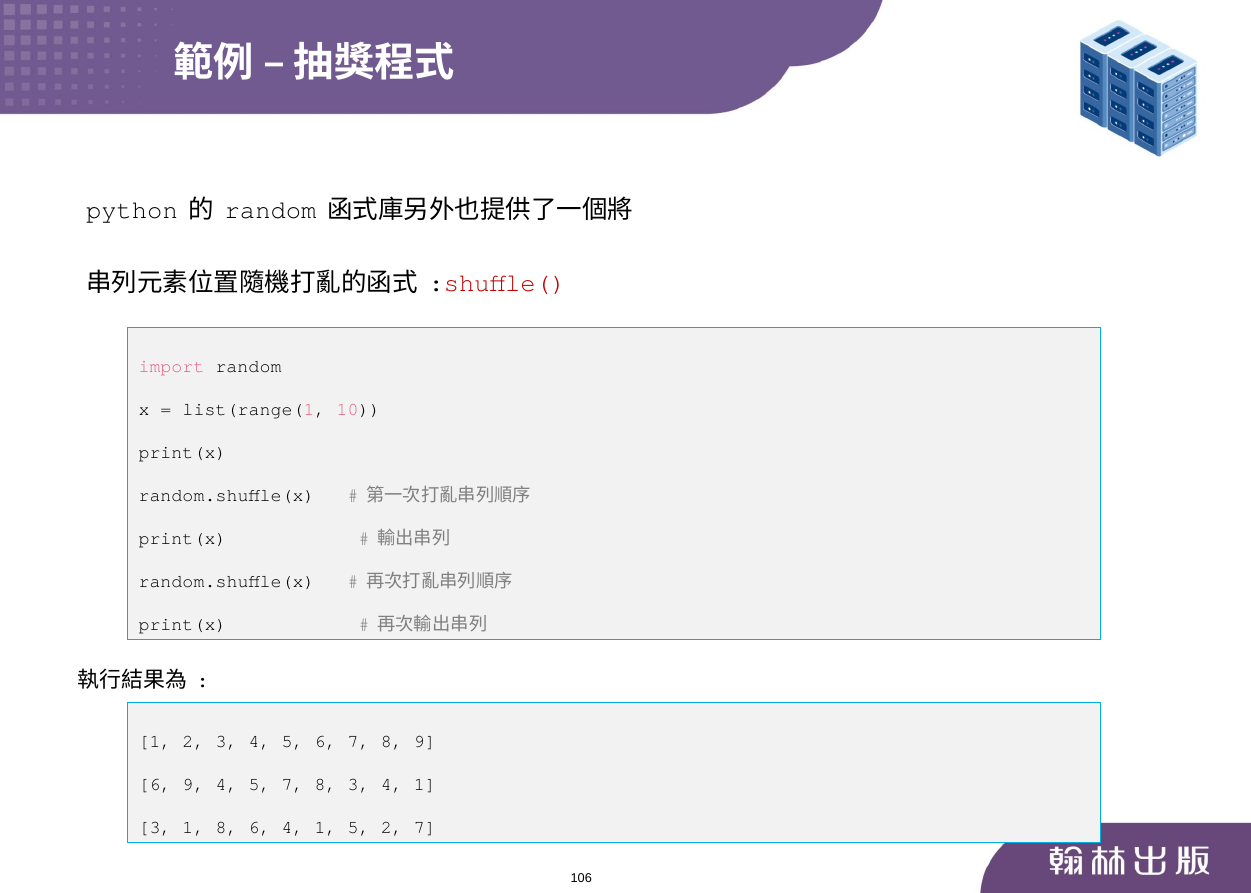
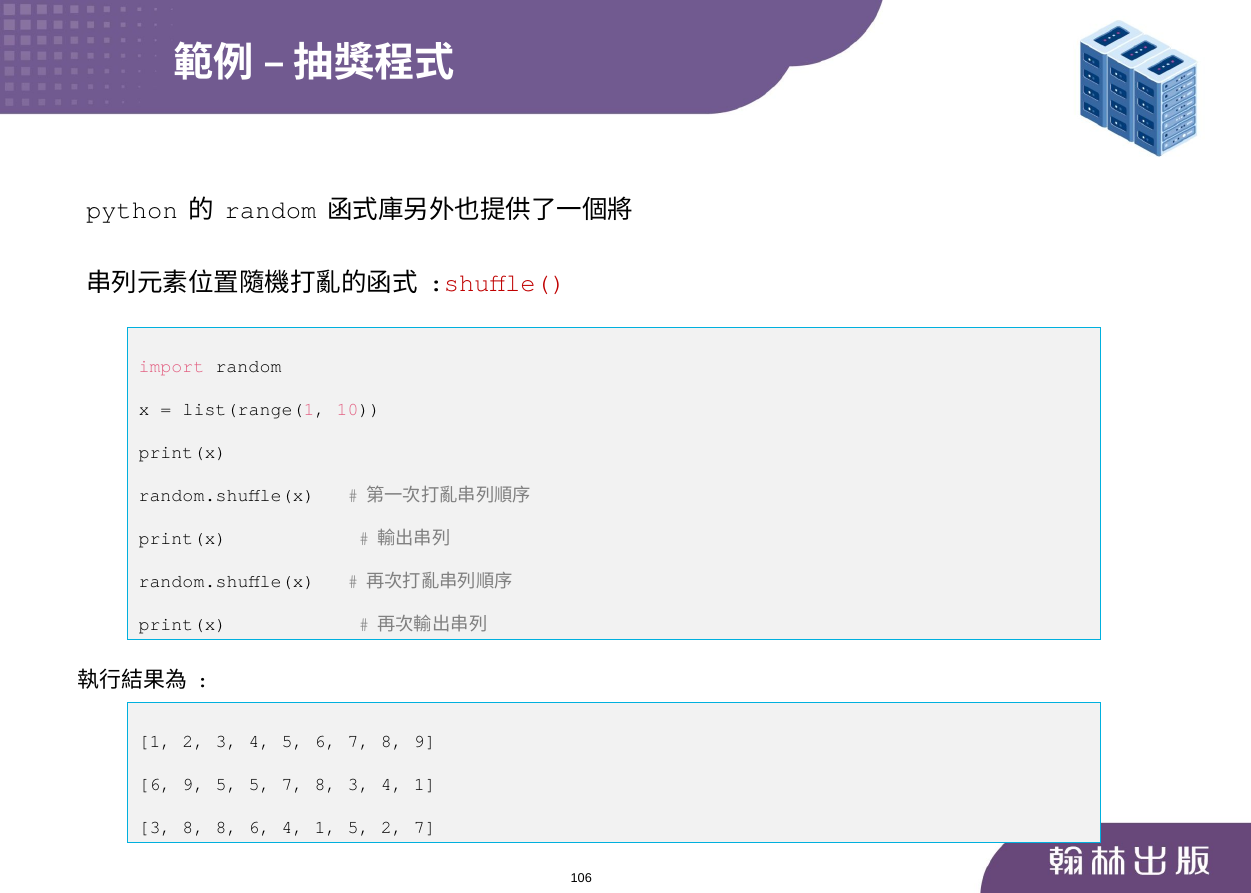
9 4: 4 -> 5 (227, 785)
3 1: 1 -> 8 (193, 828)
